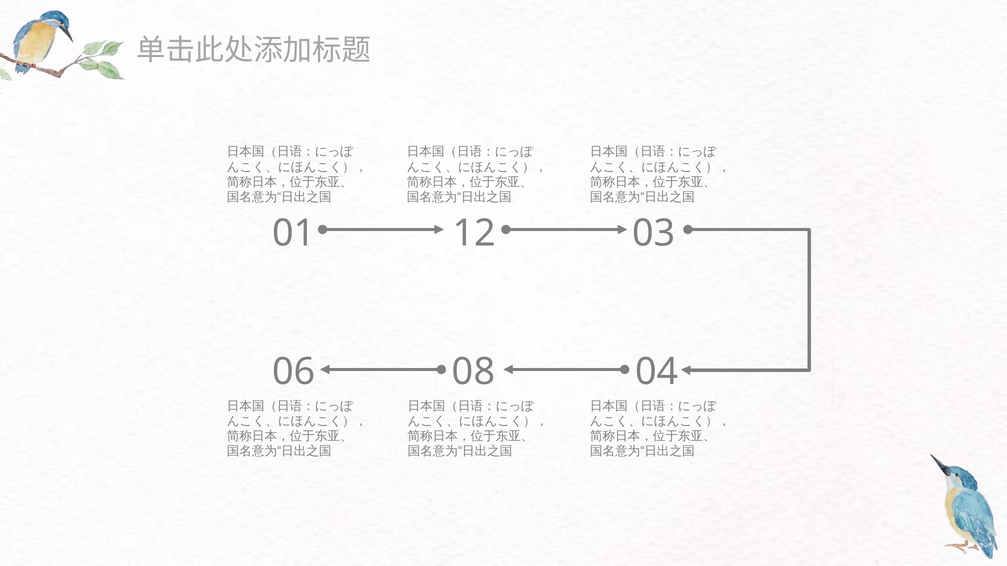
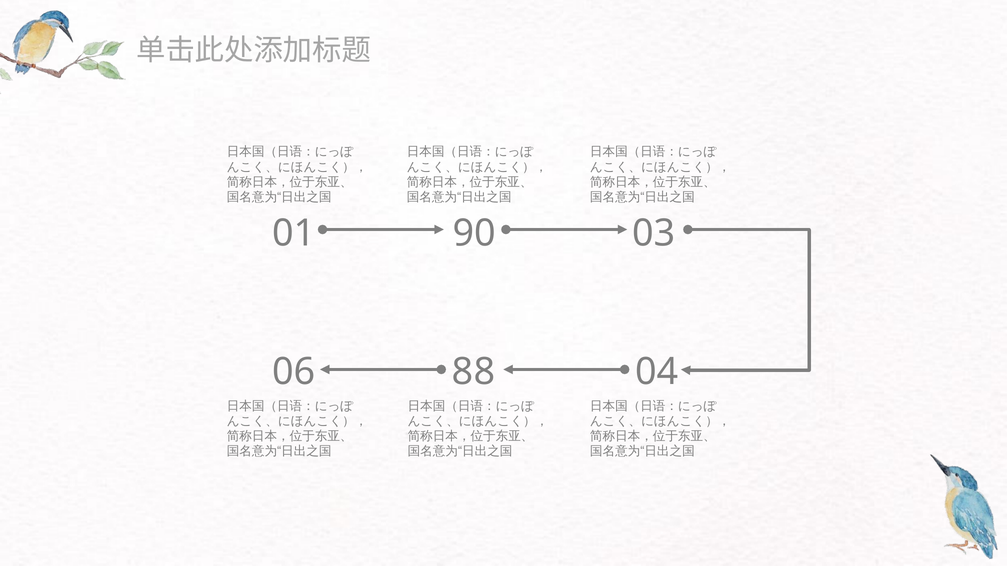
12: 12 -> 90 (474, 234)
08: 08 -> 88 (474, 372)
